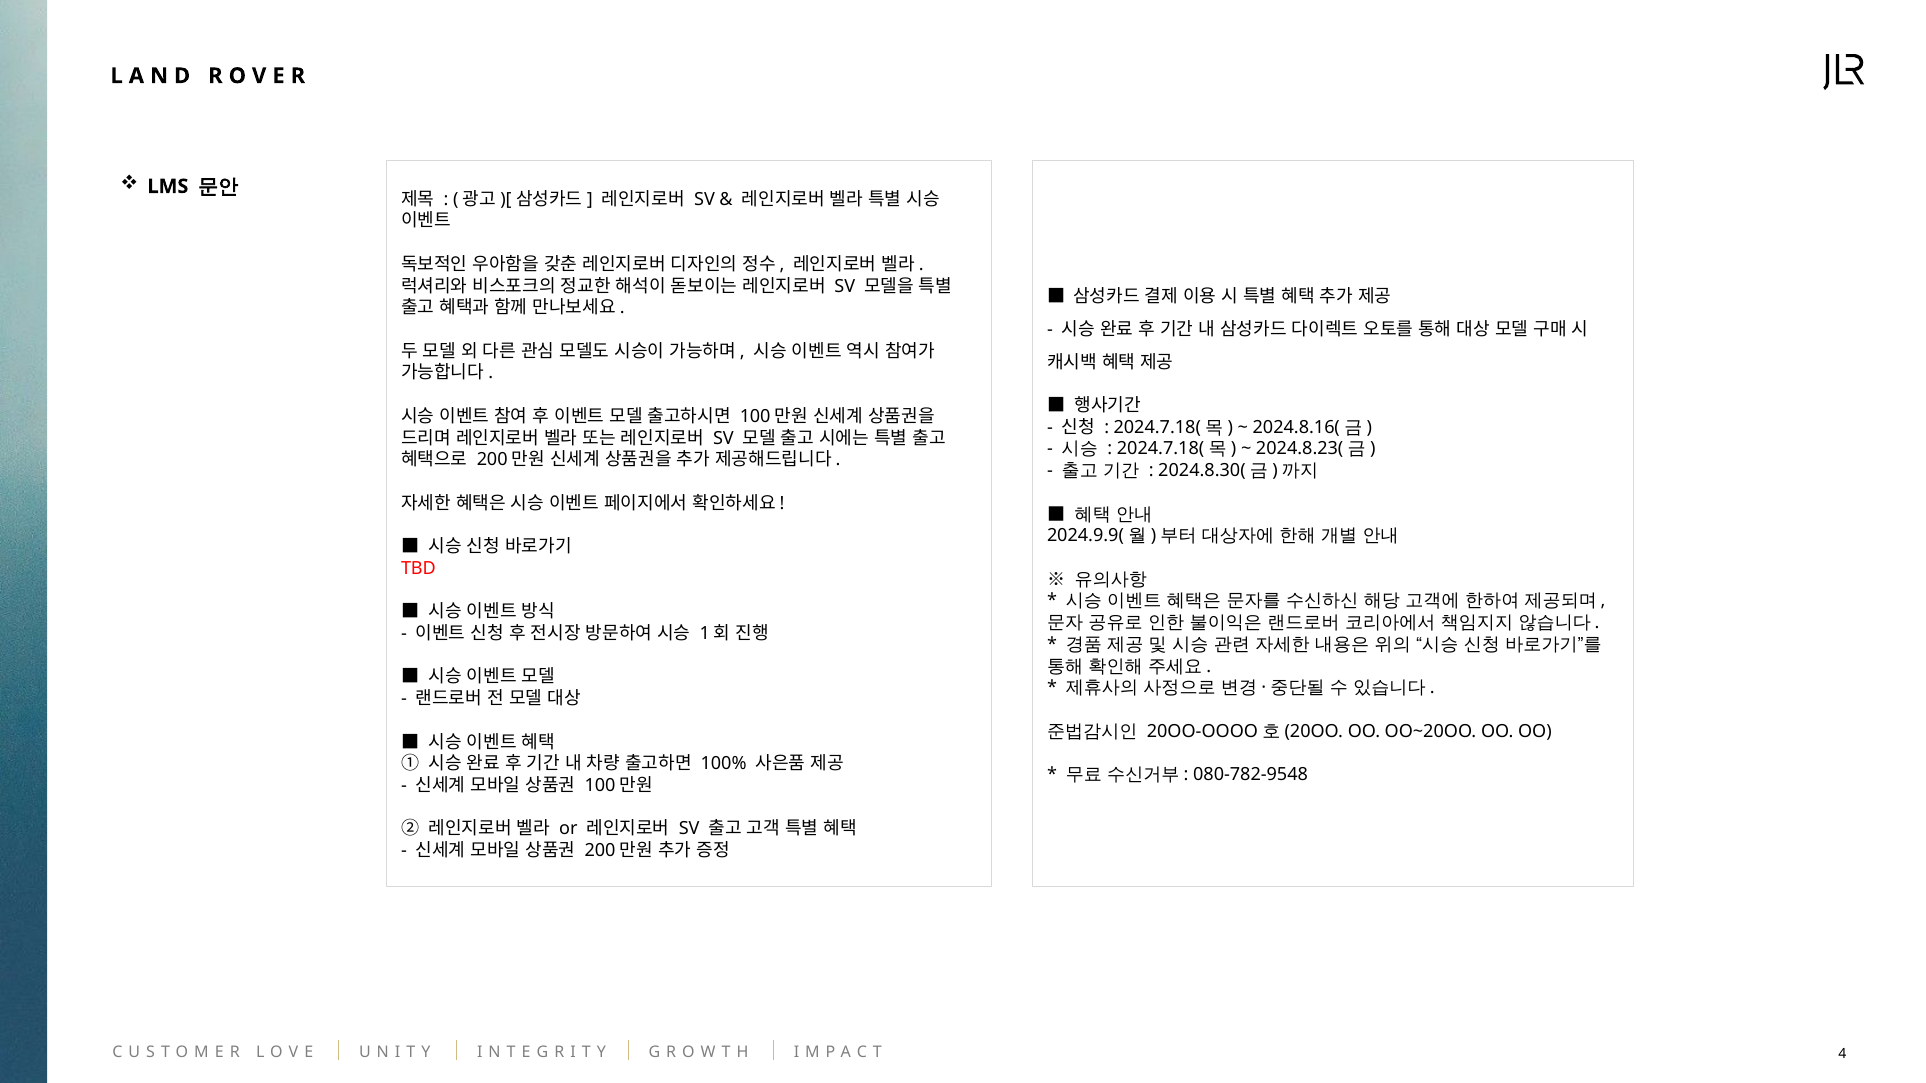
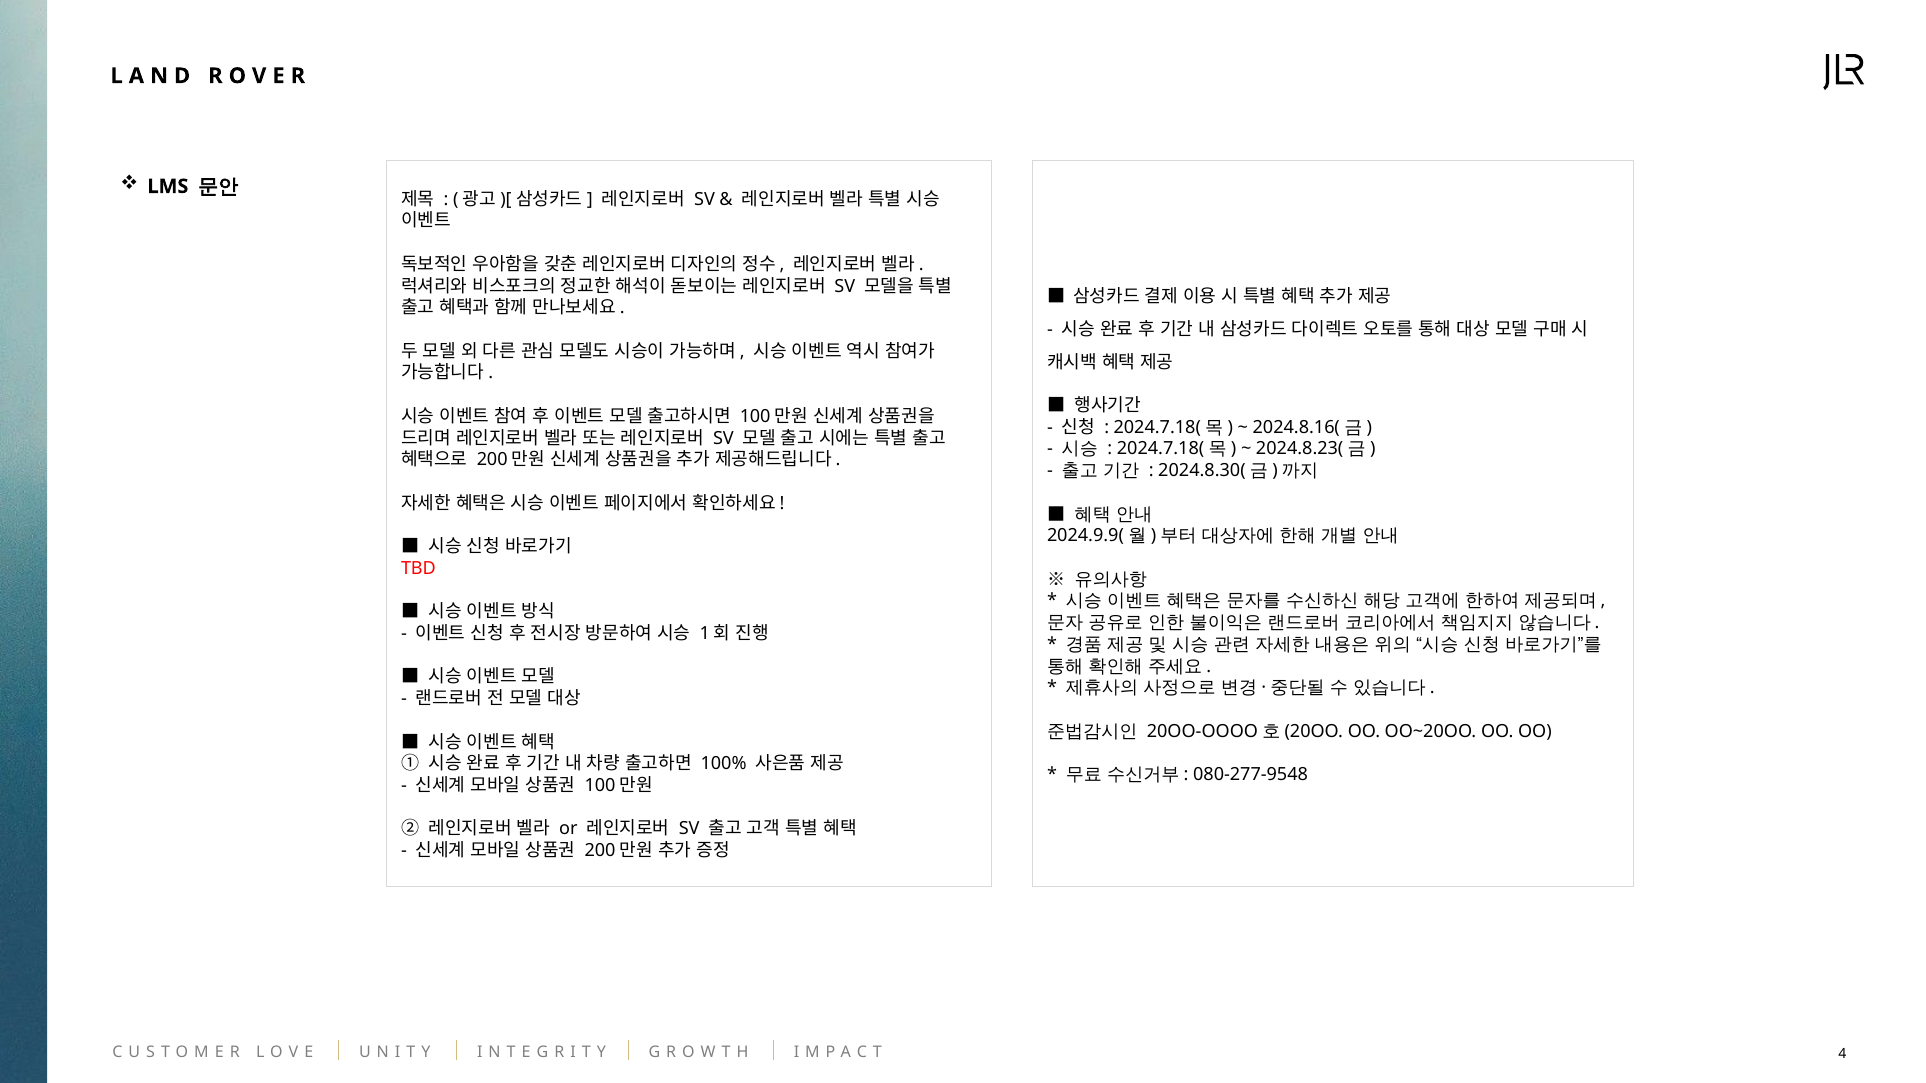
080-782-9548: 080-782-9548 -> 080-277-9548 (1251, 775)
